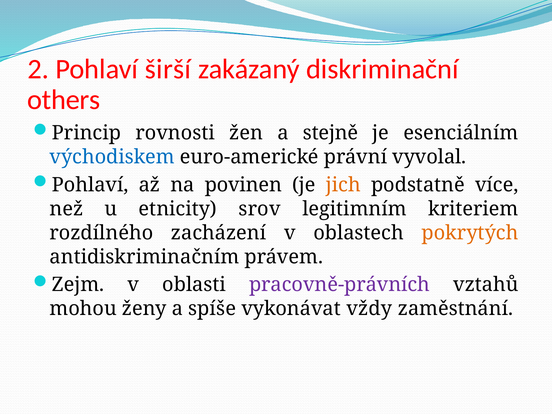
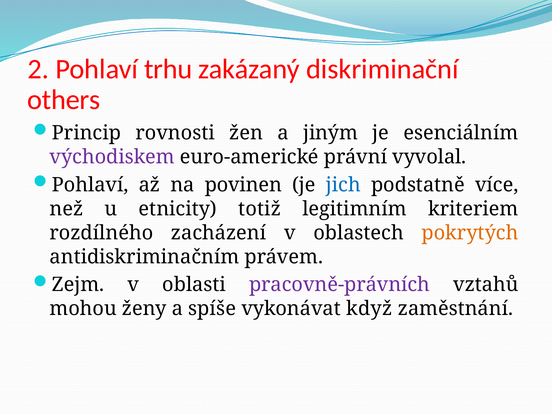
širší: širší -> trhu (168, 69)
stejně: stejně -> jiným (331, 133)
východiskem colour: blue -> purple (112, 157)
jich colour: orange -> blue (343, 185)
srov: srov -> totiž (260, 209)
vždy: vždy -> když (369, 309)
